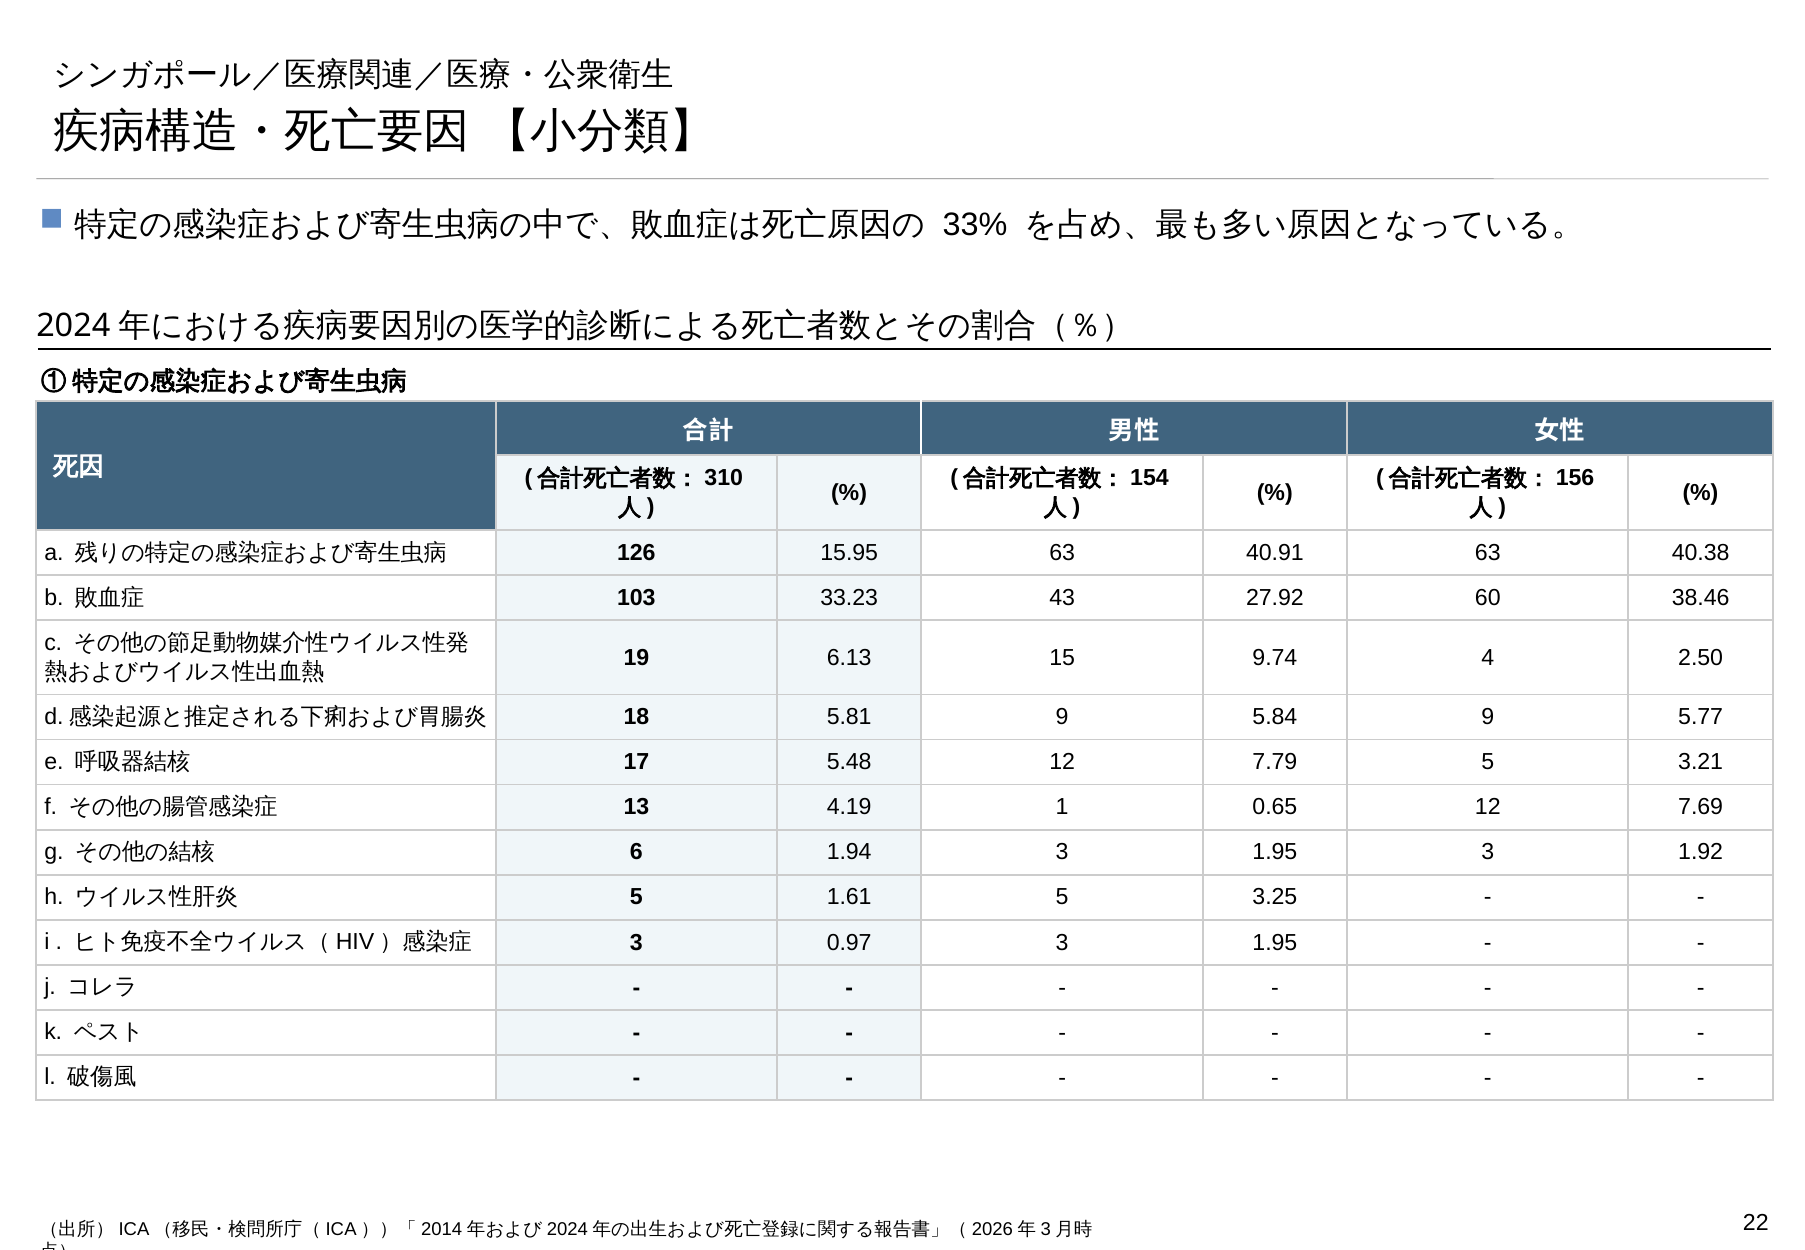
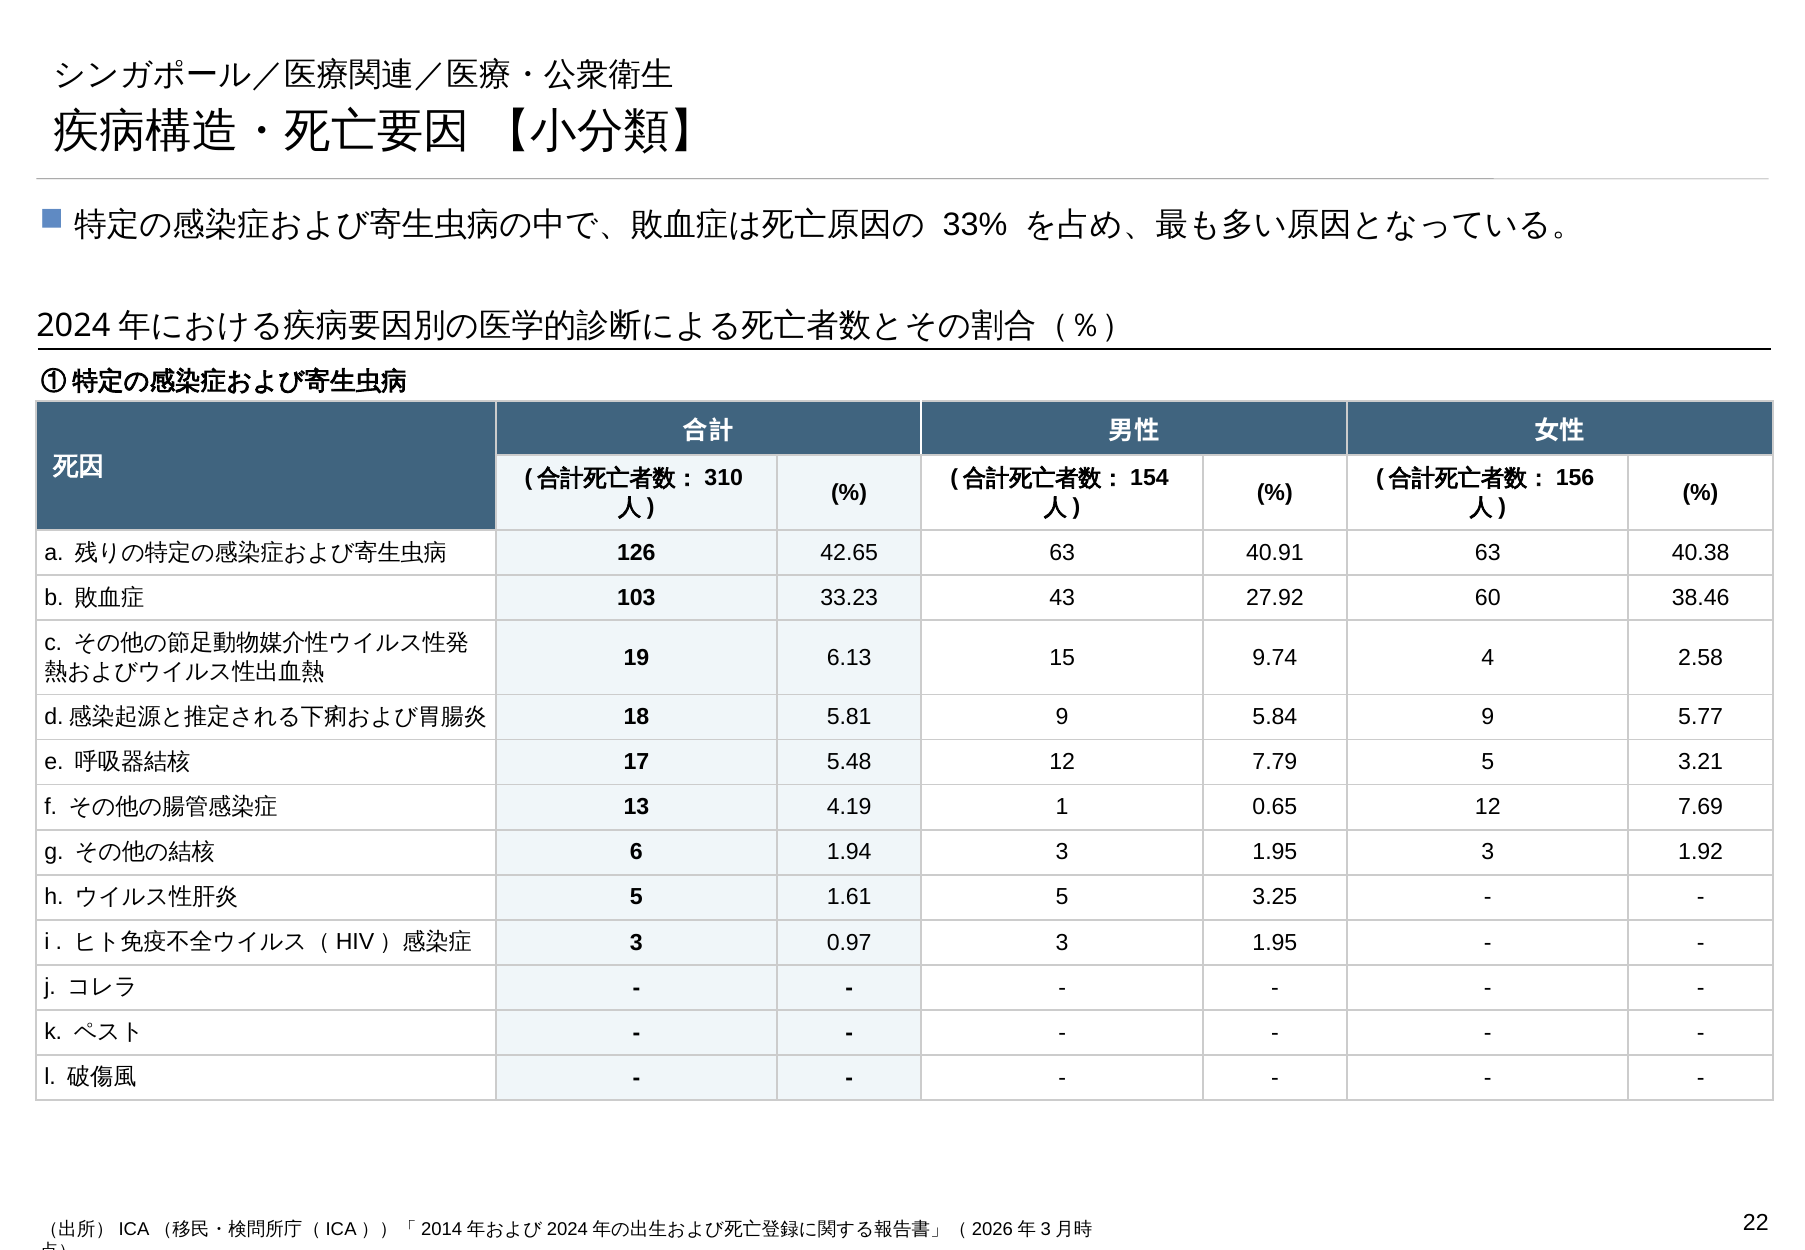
15.95: 15.95 -> 42.65 (849, 553)
2.50: 2.50 -> 2.58 (1701, 657)
